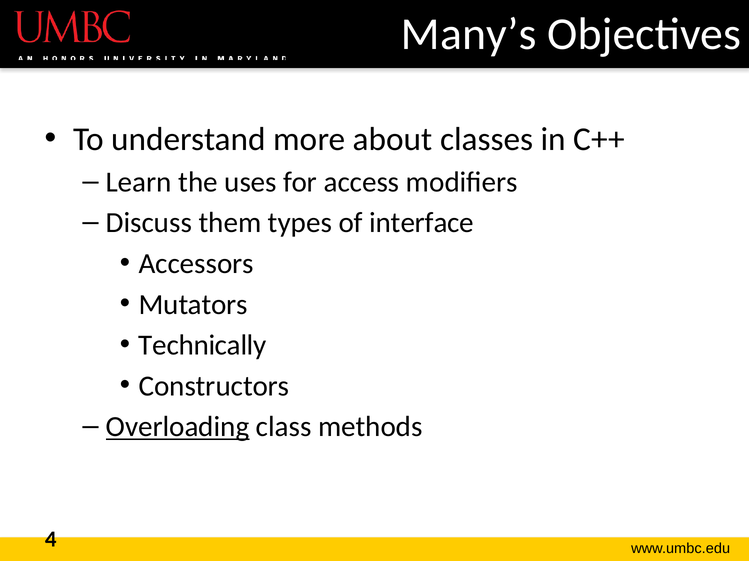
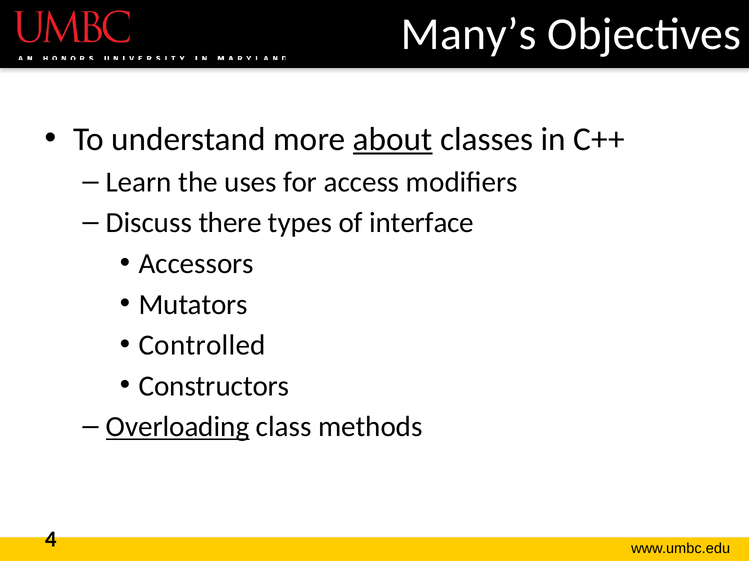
about underline: none -> present (393, 139)
them: them -> there (230, 223)
Technically: Technically -> Controlled (202, 346)
